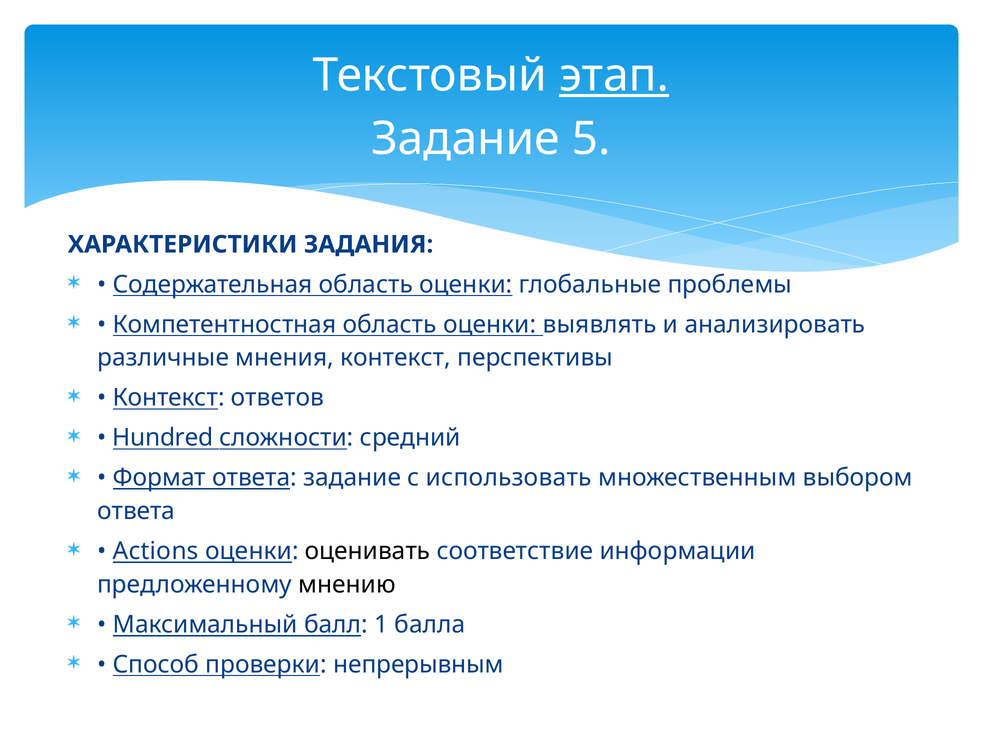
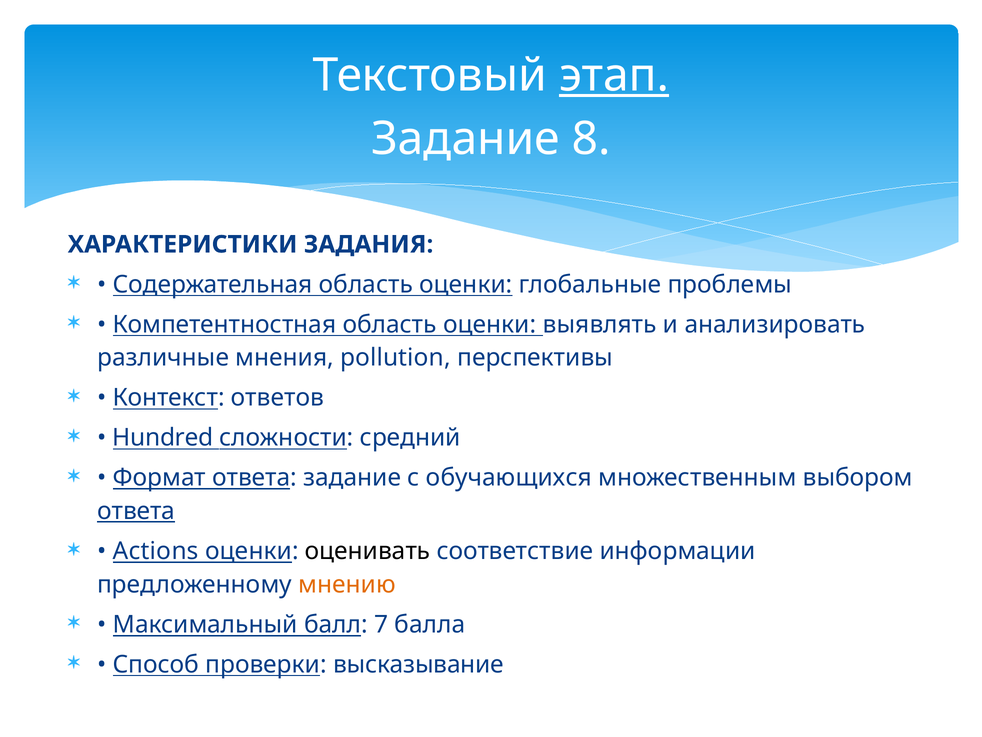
5: 5 -> 8 (591, 139)
мнения контекст: контекст -> pollution (395, 358)
использовать: использовать -> обучающихся (509, 477)
ответа underline: none -> present (136, 511)
мнению colour: black -> orange (347, 584)
1: 1 -> 7 (381, 624)
непрерывным: непрерывным -> высказывание (419, 664)
